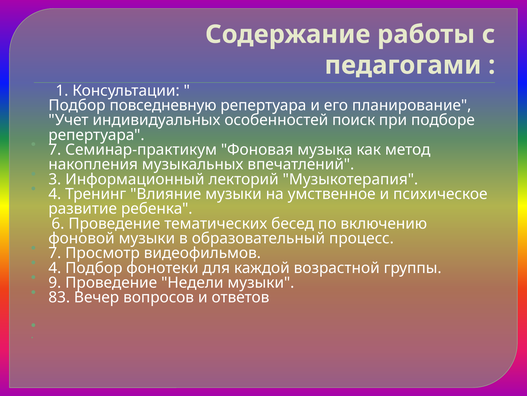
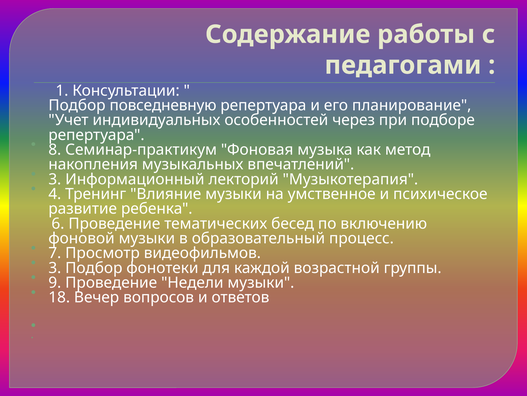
поиск: поиск -> через (354, 120)
7: 7 -> 8 (55, 149)
4: 4 -> 3 (55, 268)
83: 83 -> 18 (59, 297)
